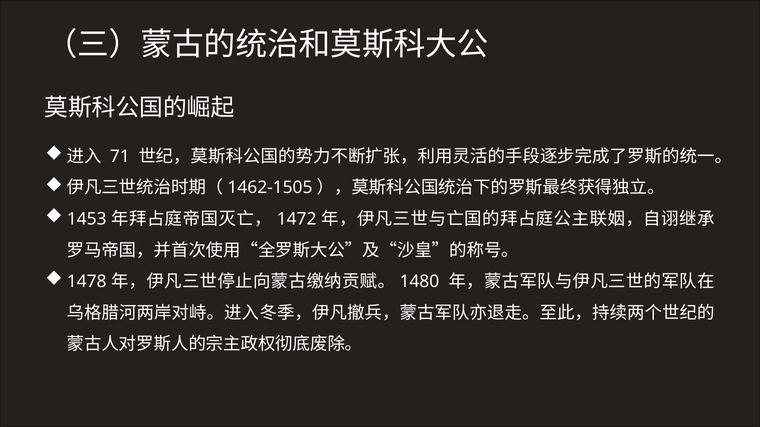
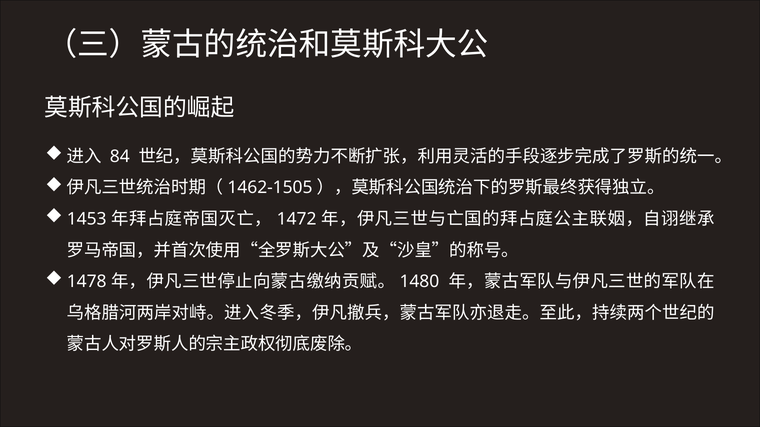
71: 71 -> 84 (120, 157)
